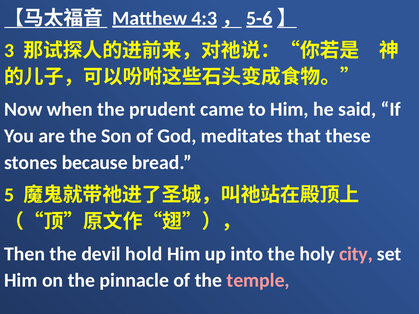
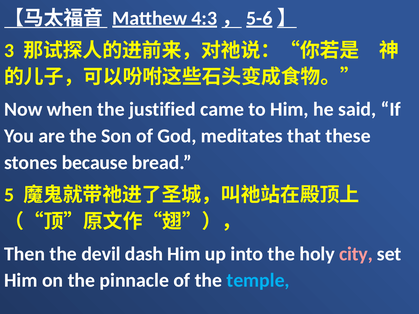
prudent: prudent -> justified (162, 110)
hold: hold -> dash (144, 254)
temple colour: pink -> light blue (258, 281)
